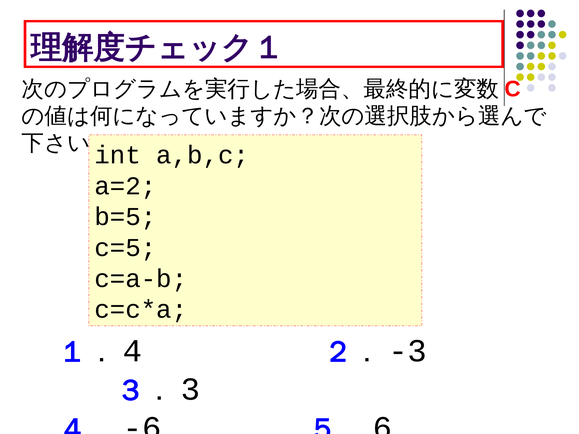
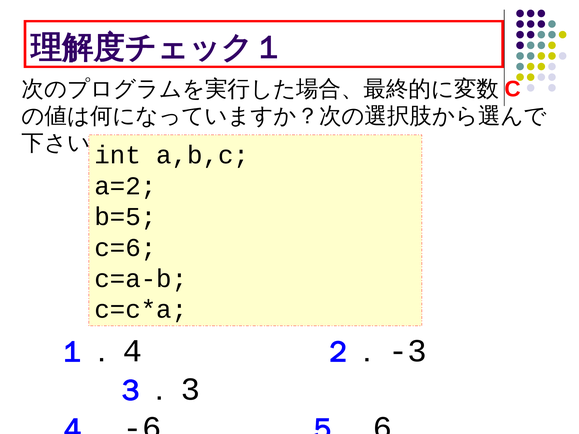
c=5: c=5 -> c=6 (125, 248)
